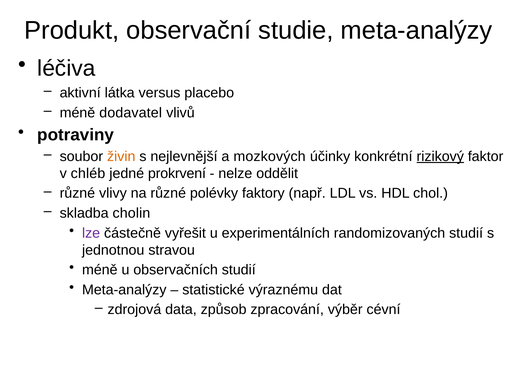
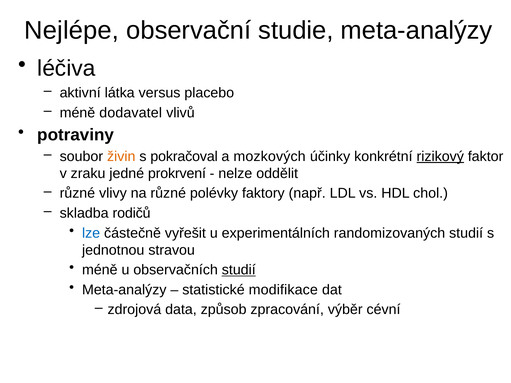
Produkt: Produkt -> Nejlépe (72, 30)
nejlevnější: nejlevnější -> pokračoval (184, 156)
chléb: chléb -> zraku (88, 174)
cholin: cholin -> rodičů (132, 213)
lze colour: purple -> blue (91, 233)
studií underline: none -> present (239, 270)
výraznému: výraznému -> modifikace (283, 290)
